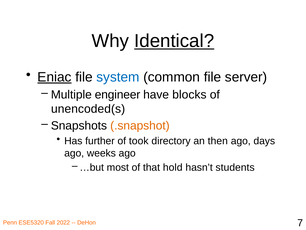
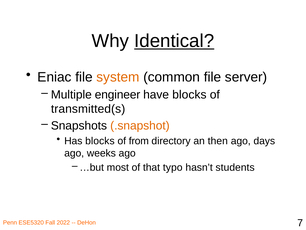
Eniac underline: present -> none (54, 77)
system colour: blue -> orange (118, 77)
unencoded(s: unencoded(s -> transmitted(s (88, 109)
Has further: further -> blocks (100, 141)
took: took -> from (139, 141)
hold: hold -> typo (173, 167)
